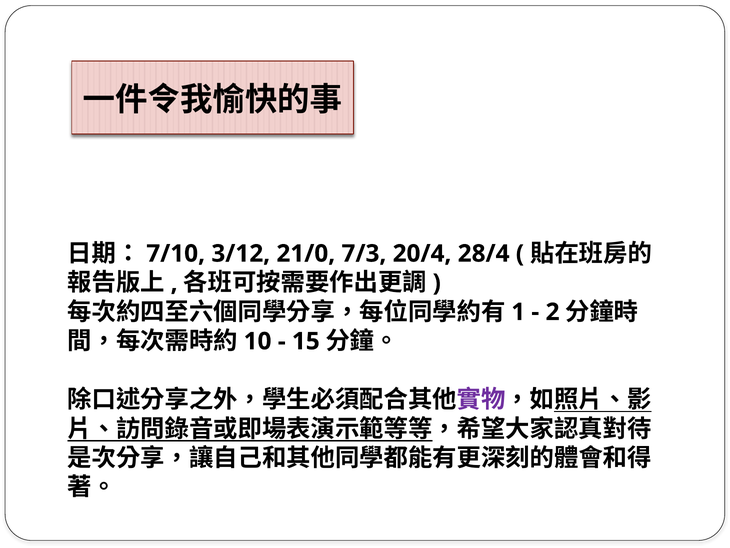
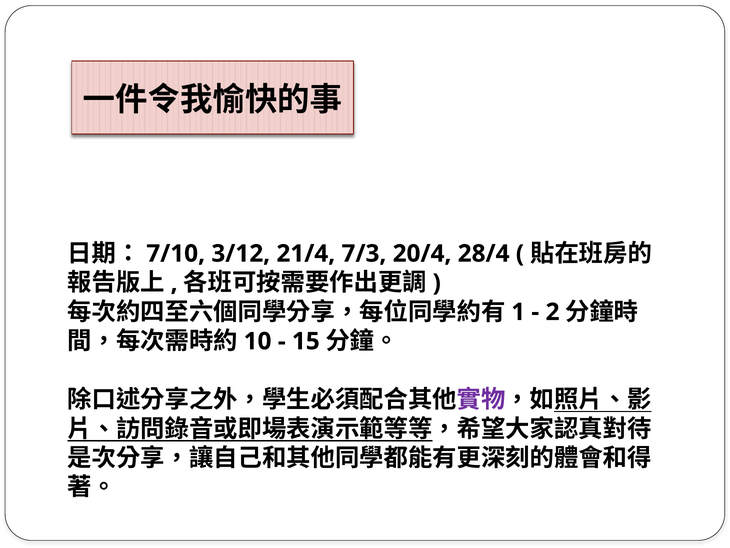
21/0: 21/0 -> 21/4 (306, 253)
